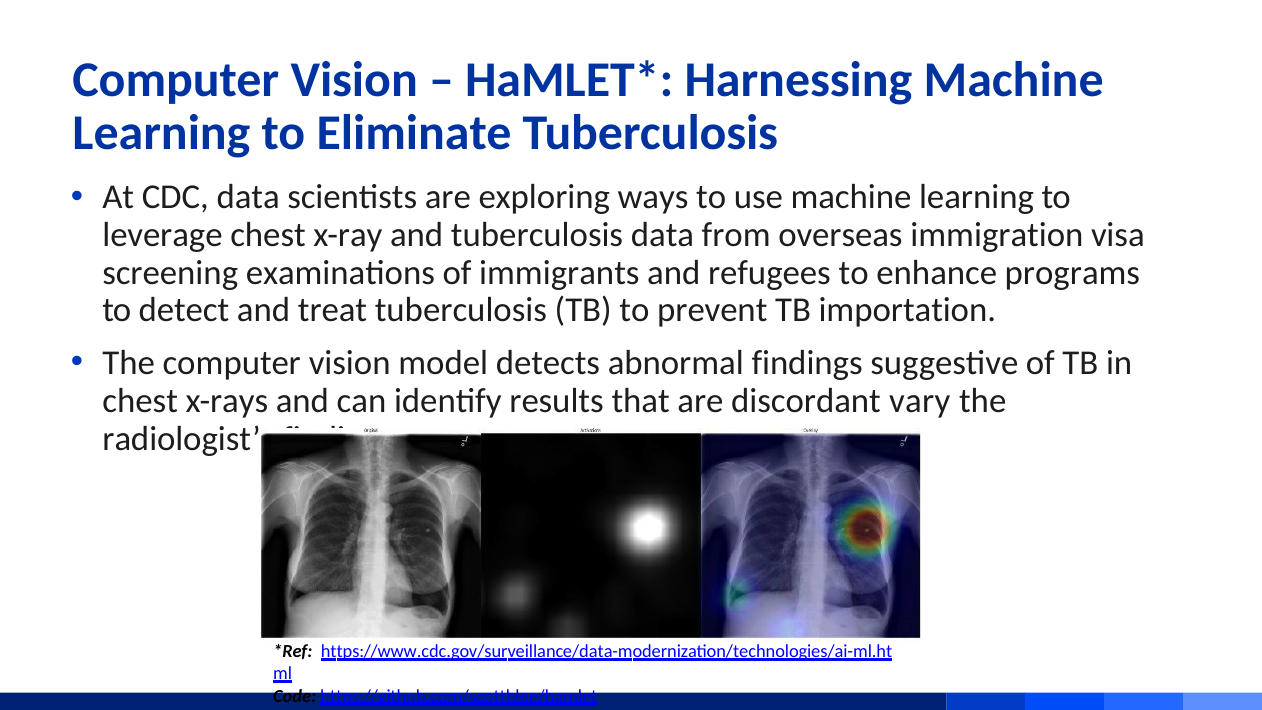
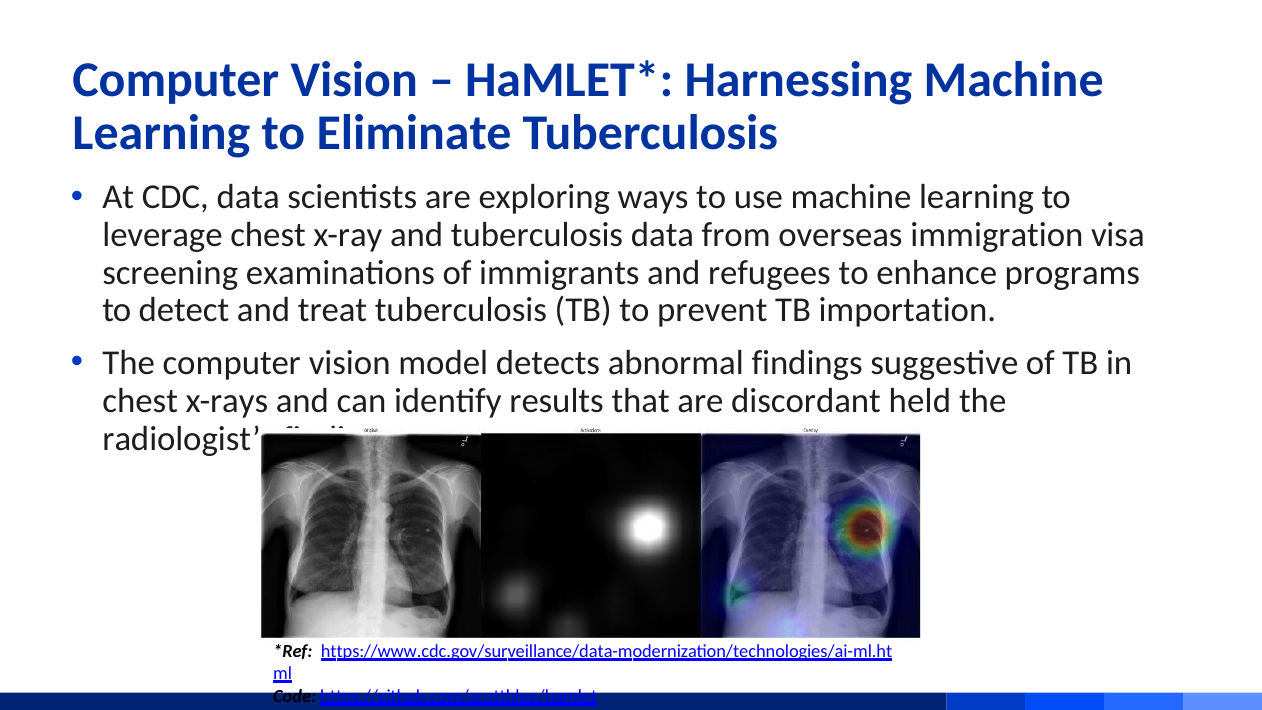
vary: vary -> held (920, 401)
